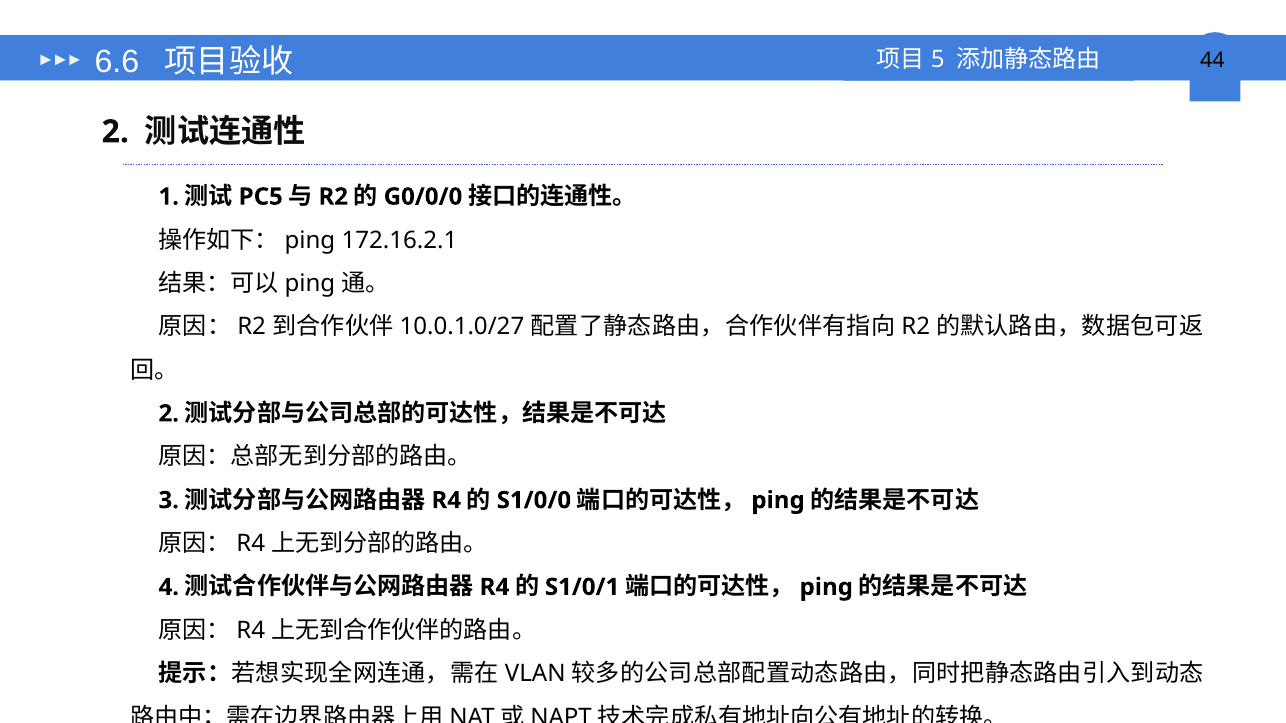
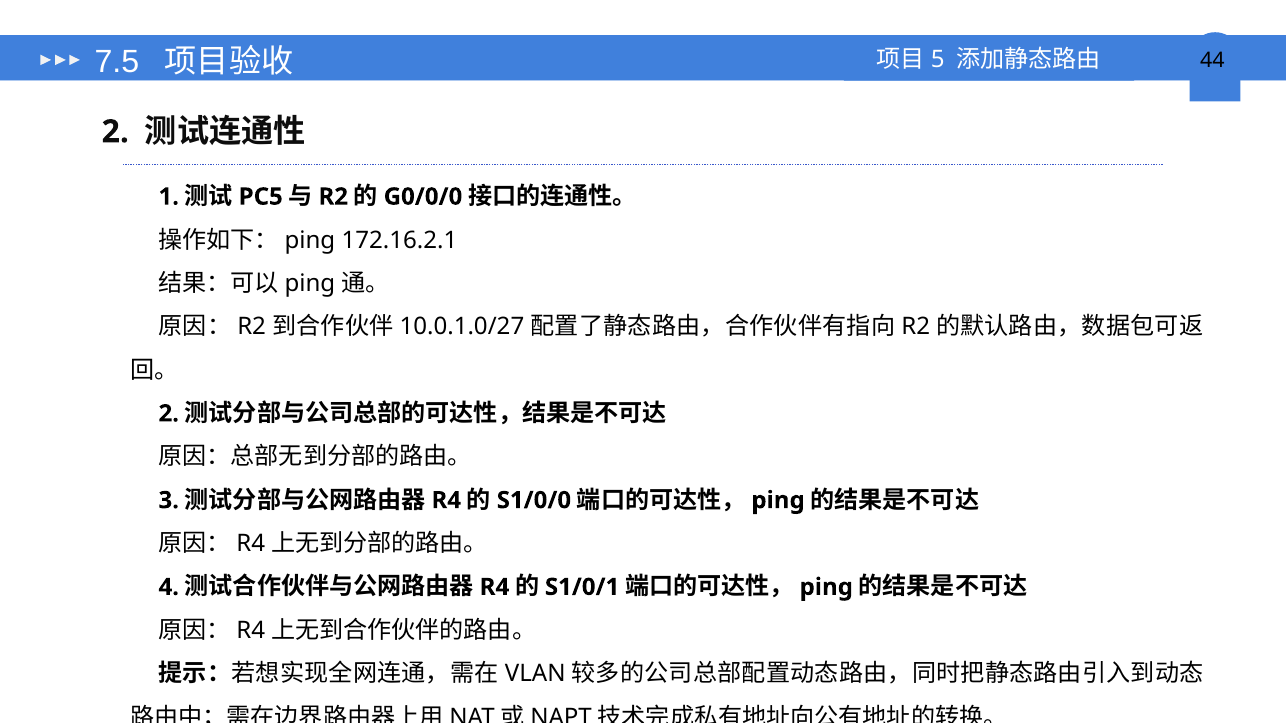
6.6: 6.6 -> 7.5 (117, 62)
